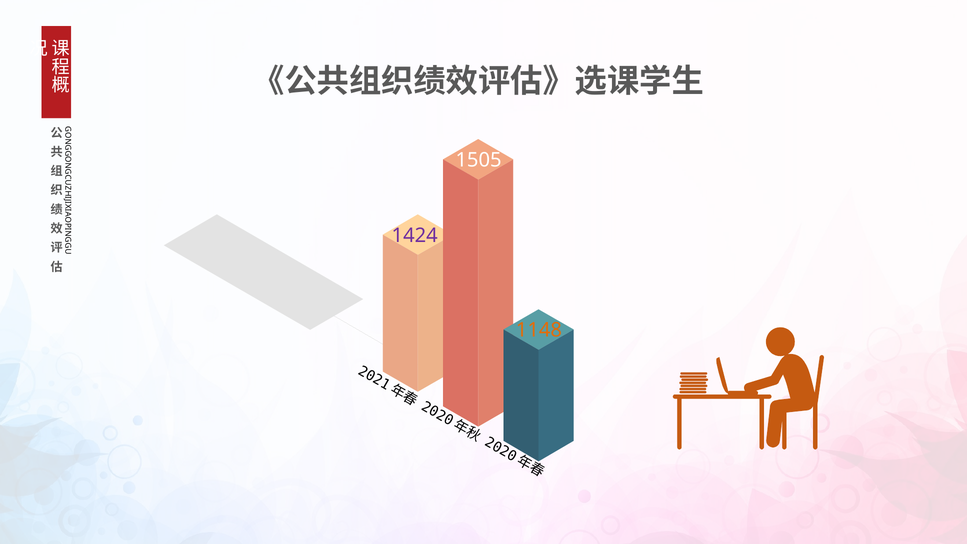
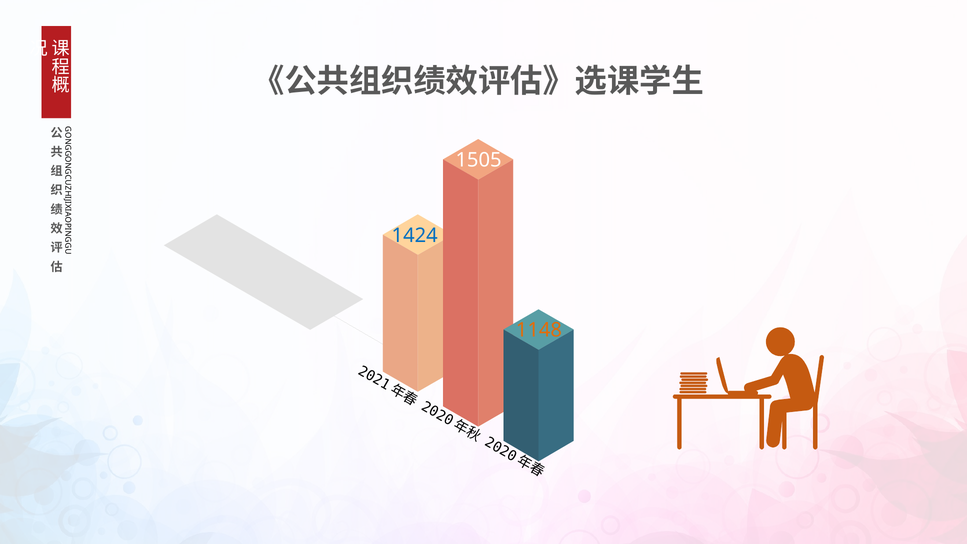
1424 colour: purple -> blue (415, 235)
